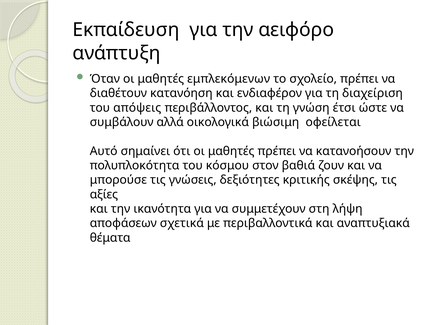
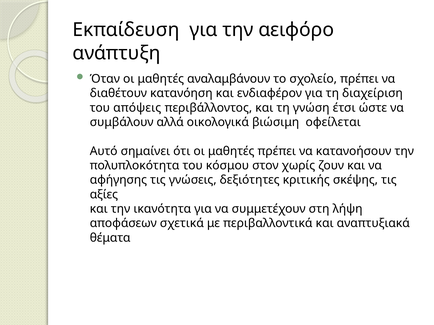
εμπλεκόμενων: εμπλεκόμενων -> αναλαμβάνουν (229, 79)
βαθιά: βαθιά -> χωρίς (298, 166)
μπορούσε: μπορούσε -> αφήγησης (118, 180)
